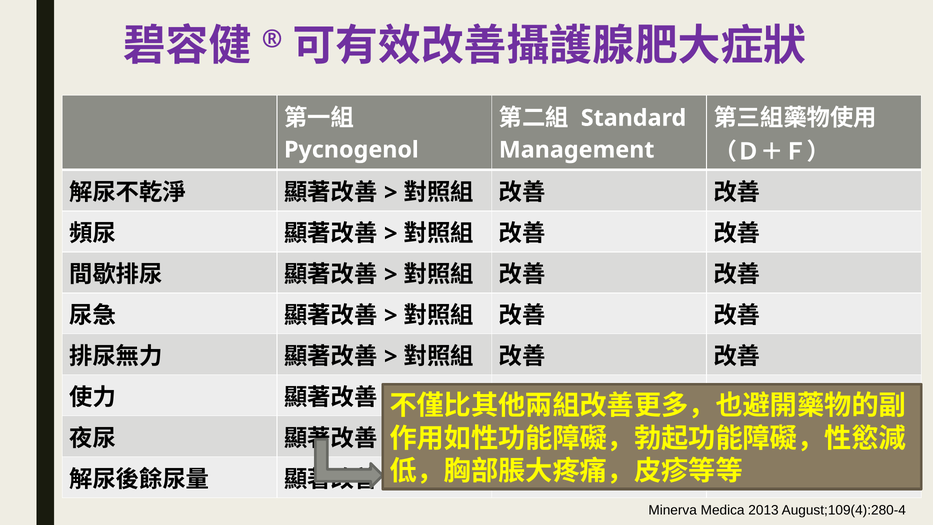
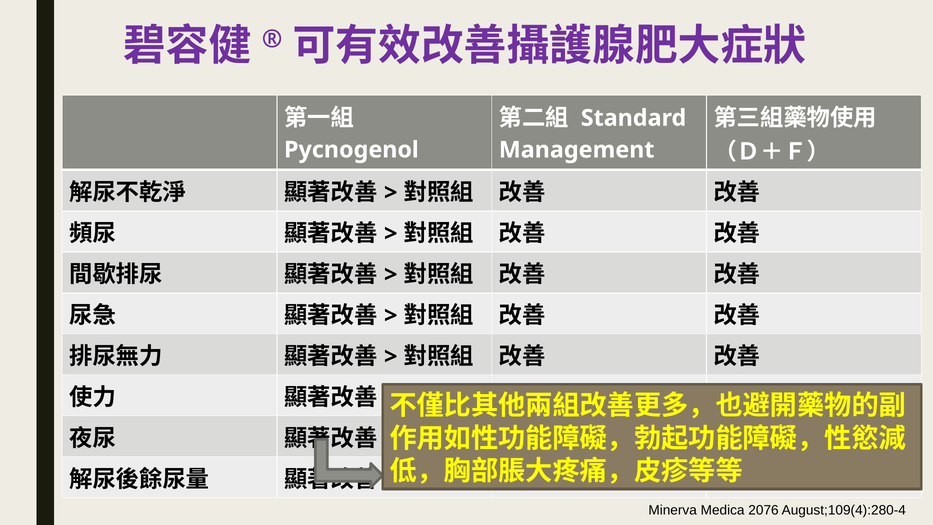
2013: 2013 -> 2076 (764, 510)
